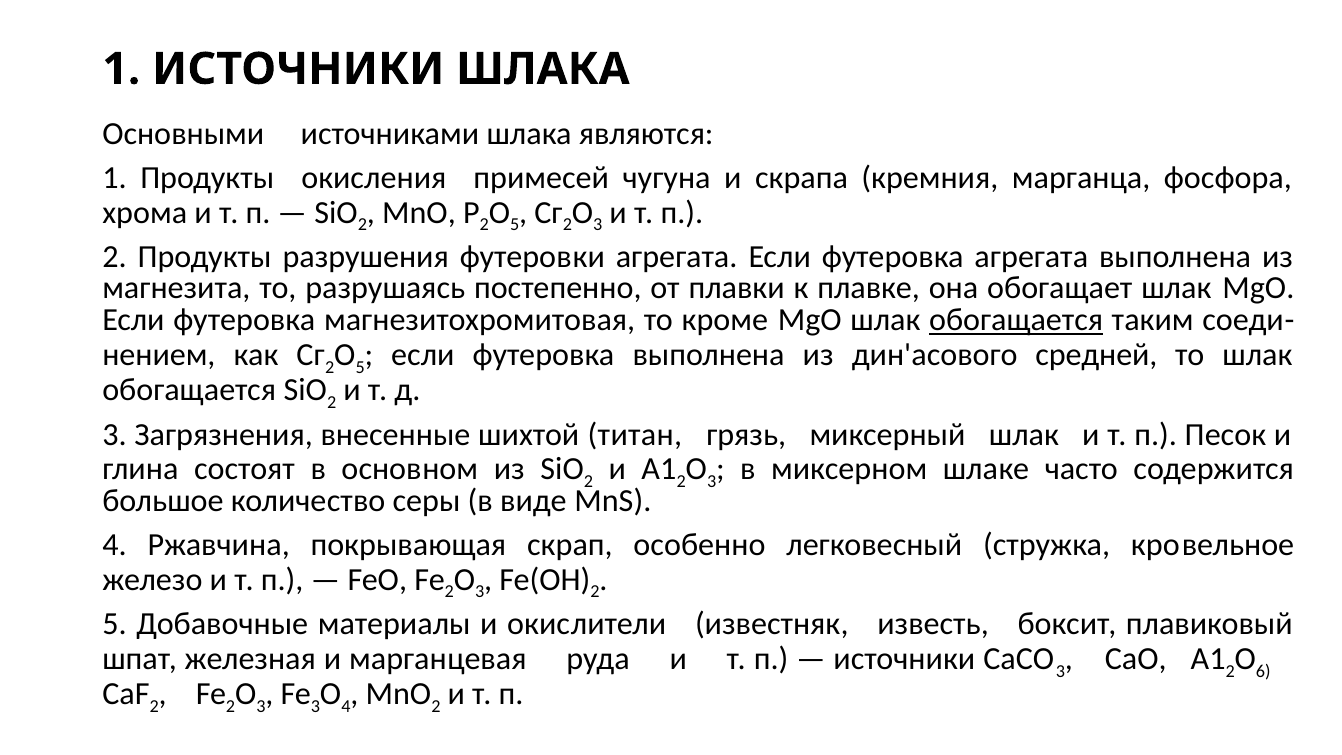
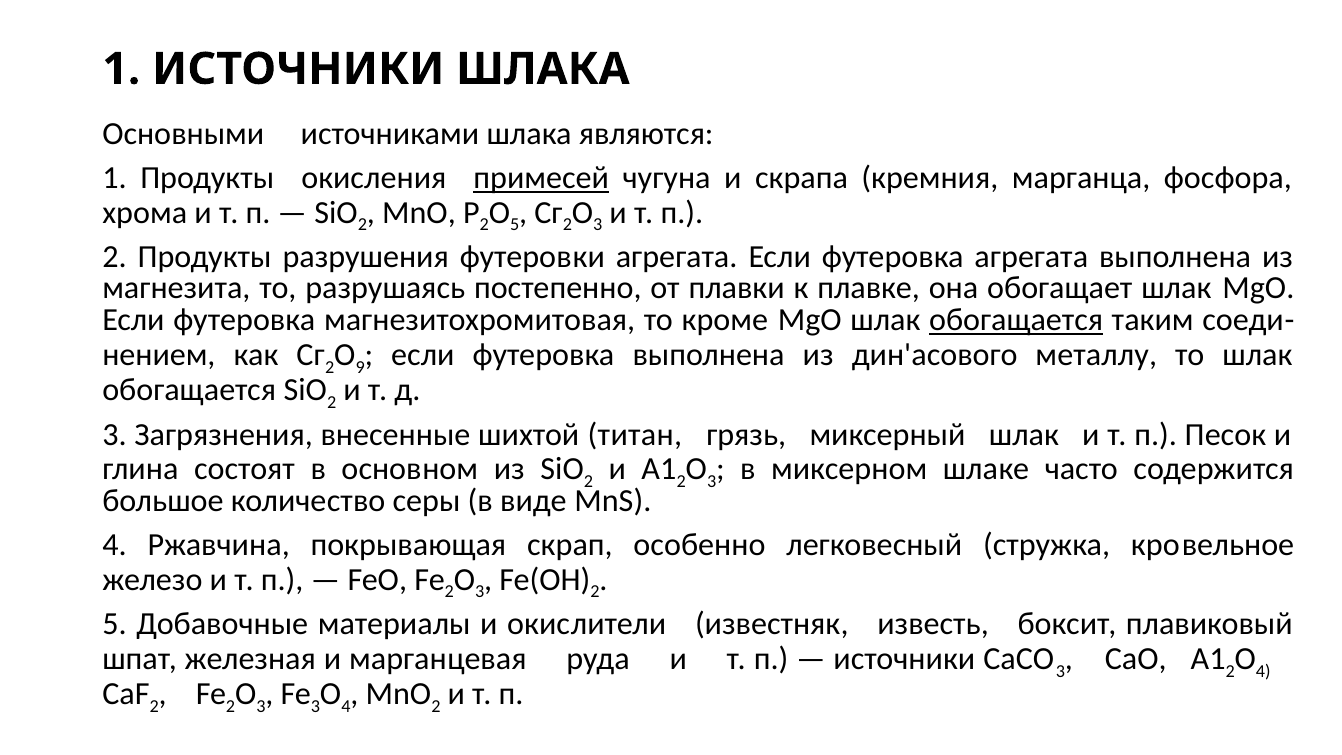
примесей underline: none -> present (541, 178)
5: 5 -> 9 (360, 367)
средней: средней -> металлу (1096, 355)
6: 6 -> 4 (1263, 671)
